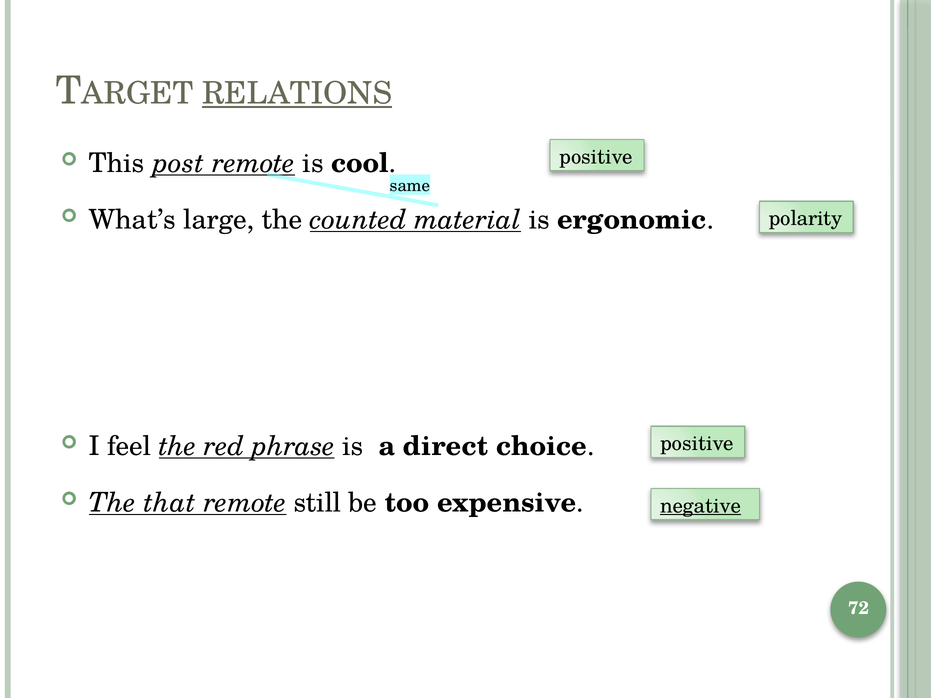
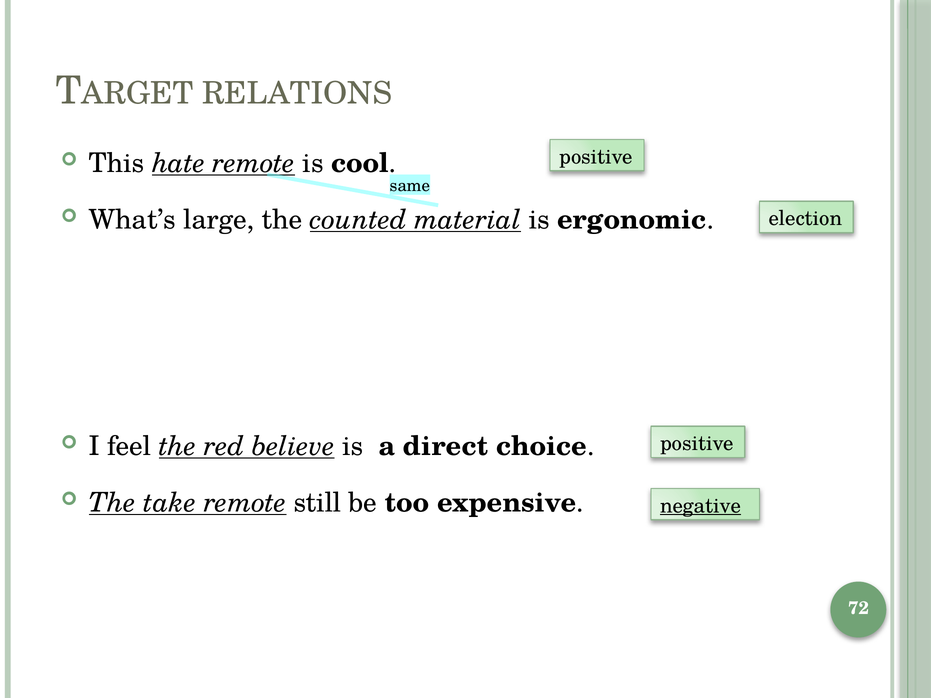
RELATIONS underline: present -> none (297, 94)
post: post -> hate (179, 163)
polarity: polarity -> election (805, 219)
phrase: phrase -> believe (293, 446)
that: that -> take (170, 503)
